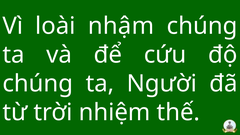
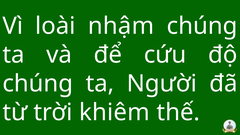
nhiệm: nhiệm -> khiêm (114, 112)
